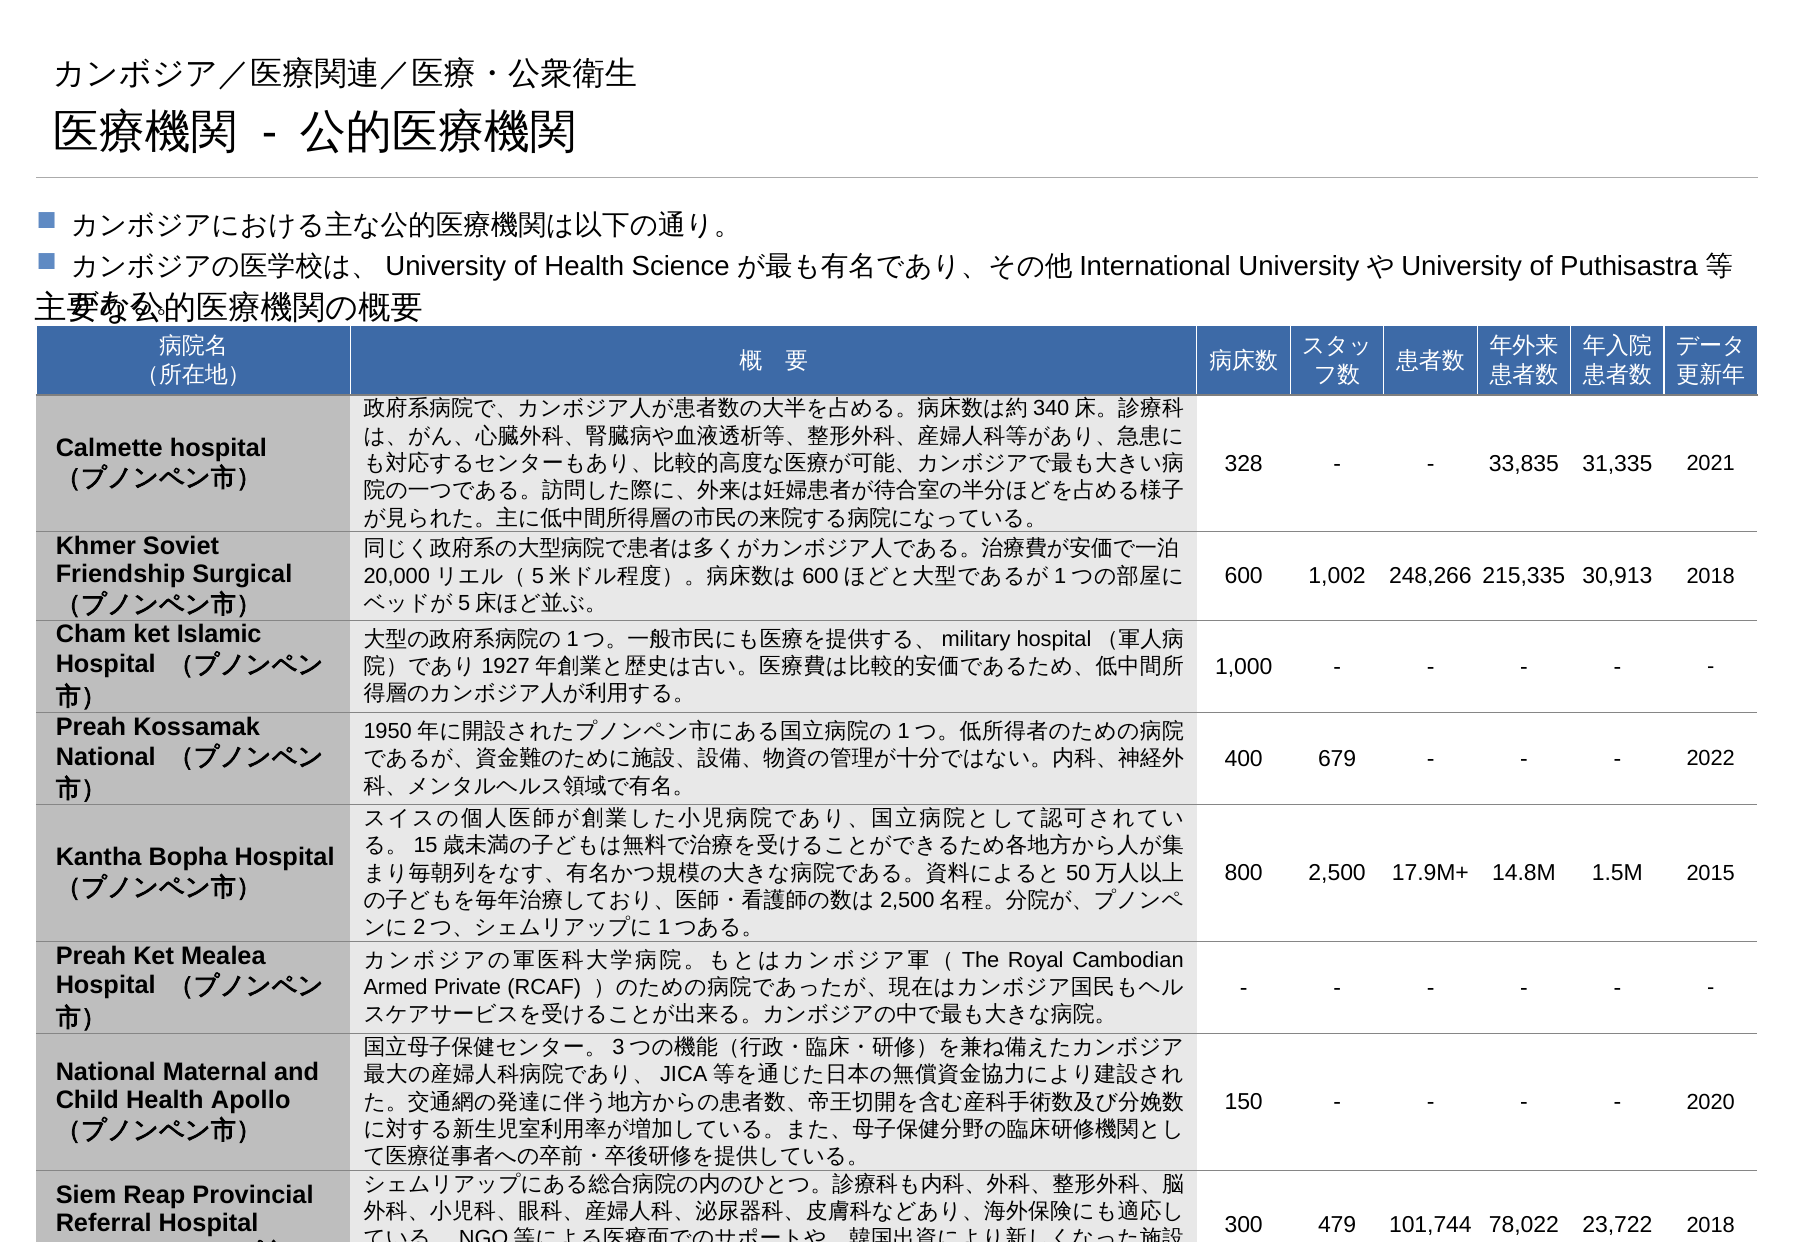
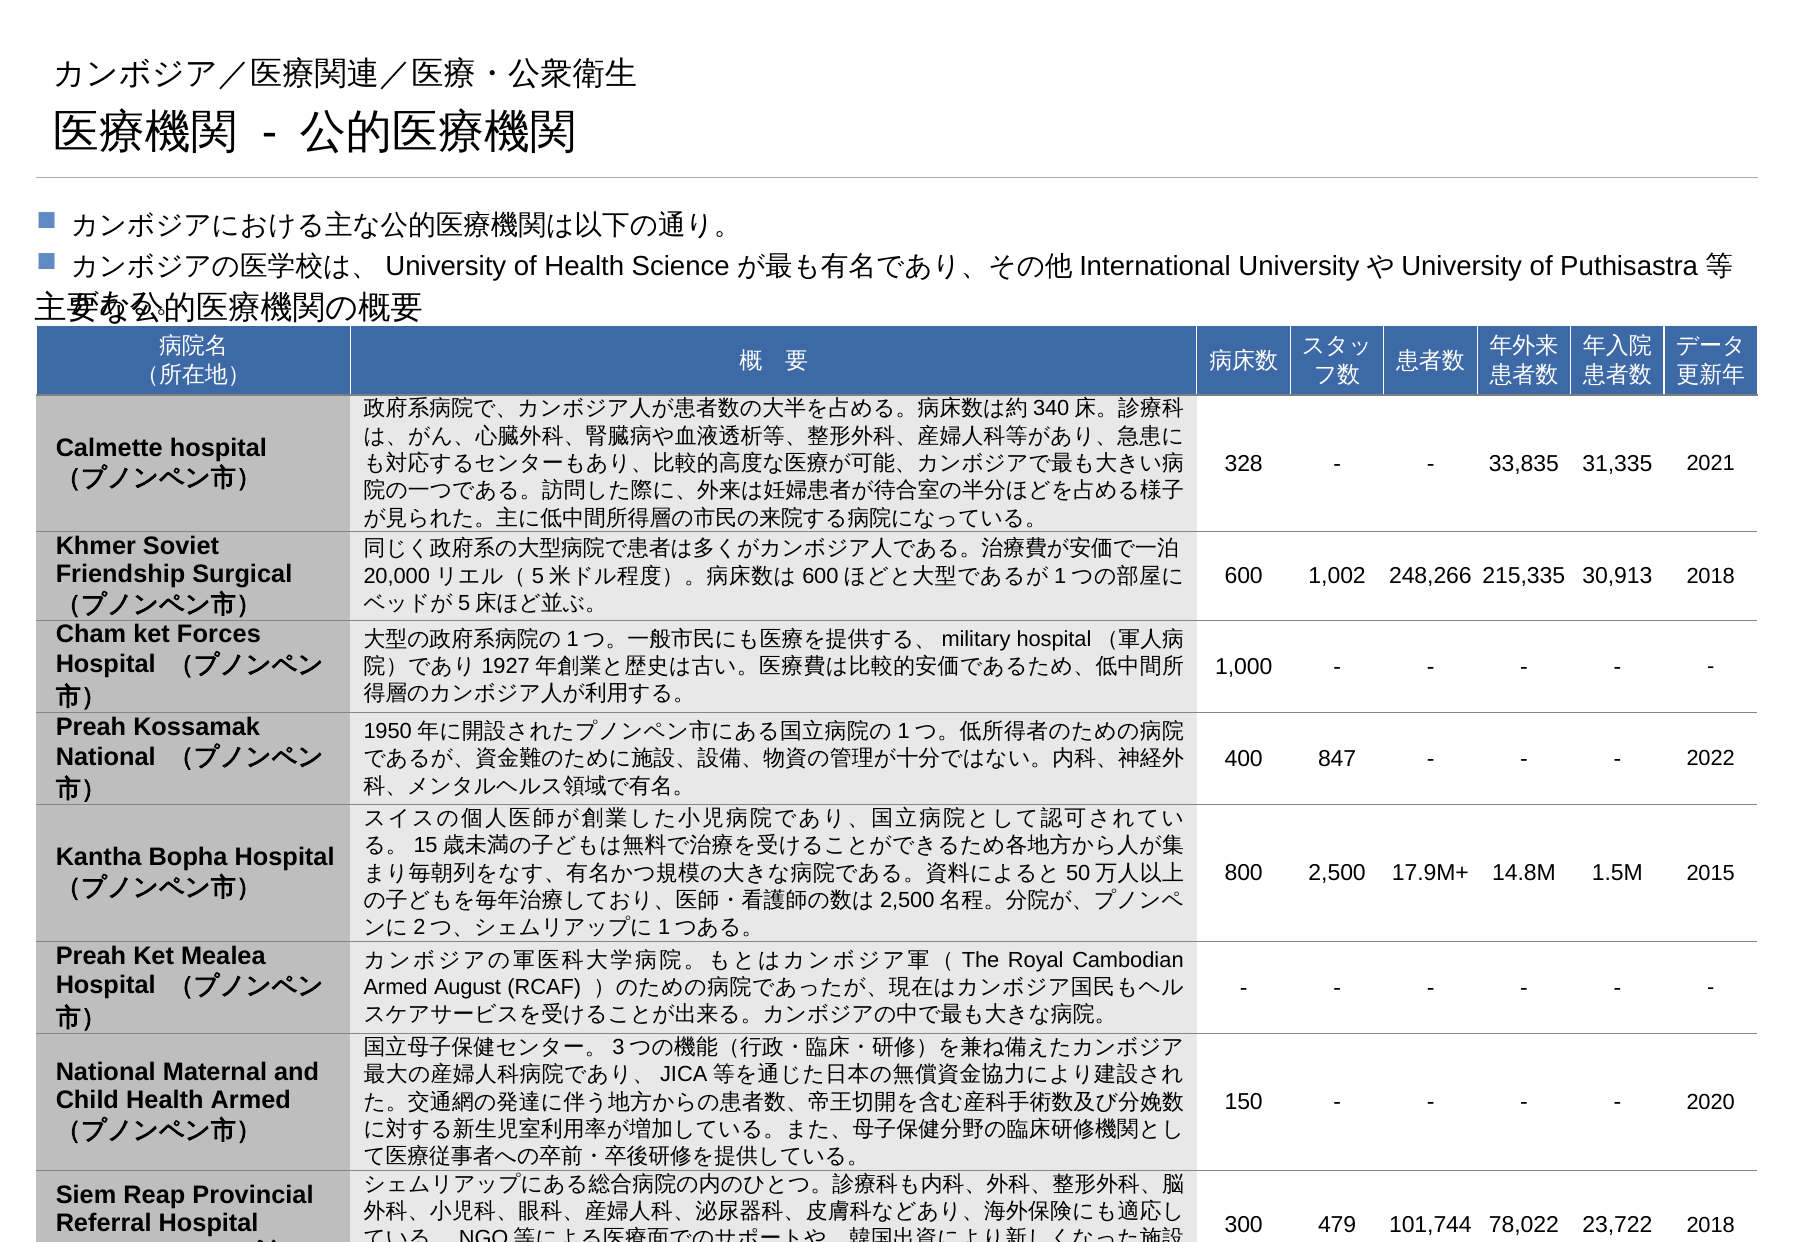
Islamic: Islamic -> Forces (219, 635)
679: 679 -> 847 (1337, 759)
Private: Private -> August (468, 987)
Health Apollo: Apollo -> Armed (251, 1100)
